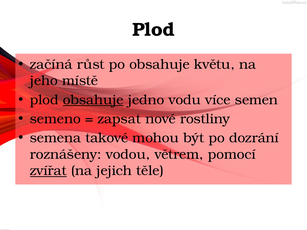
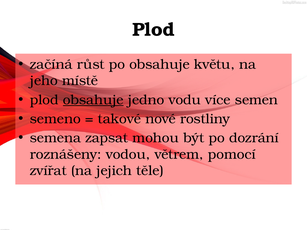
zapsat: zapsat -> takové (119, 119)
takové: takové -> zapsat (107, 138)
zvířat underline: present -> none (48, 171)
